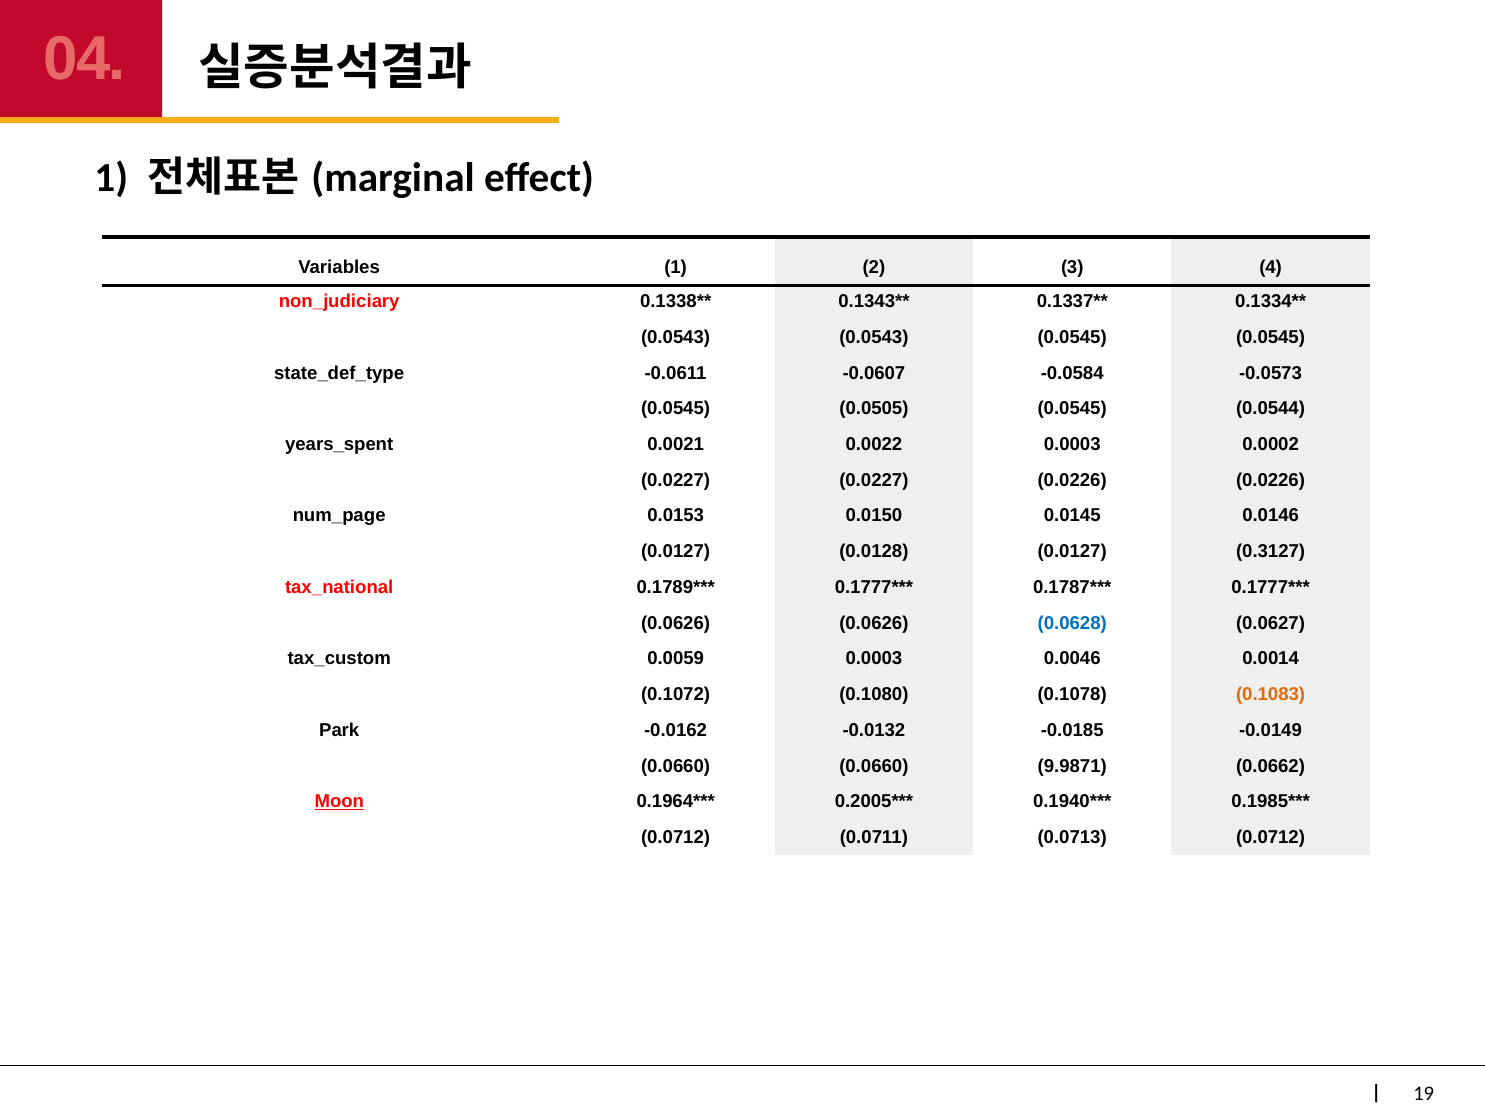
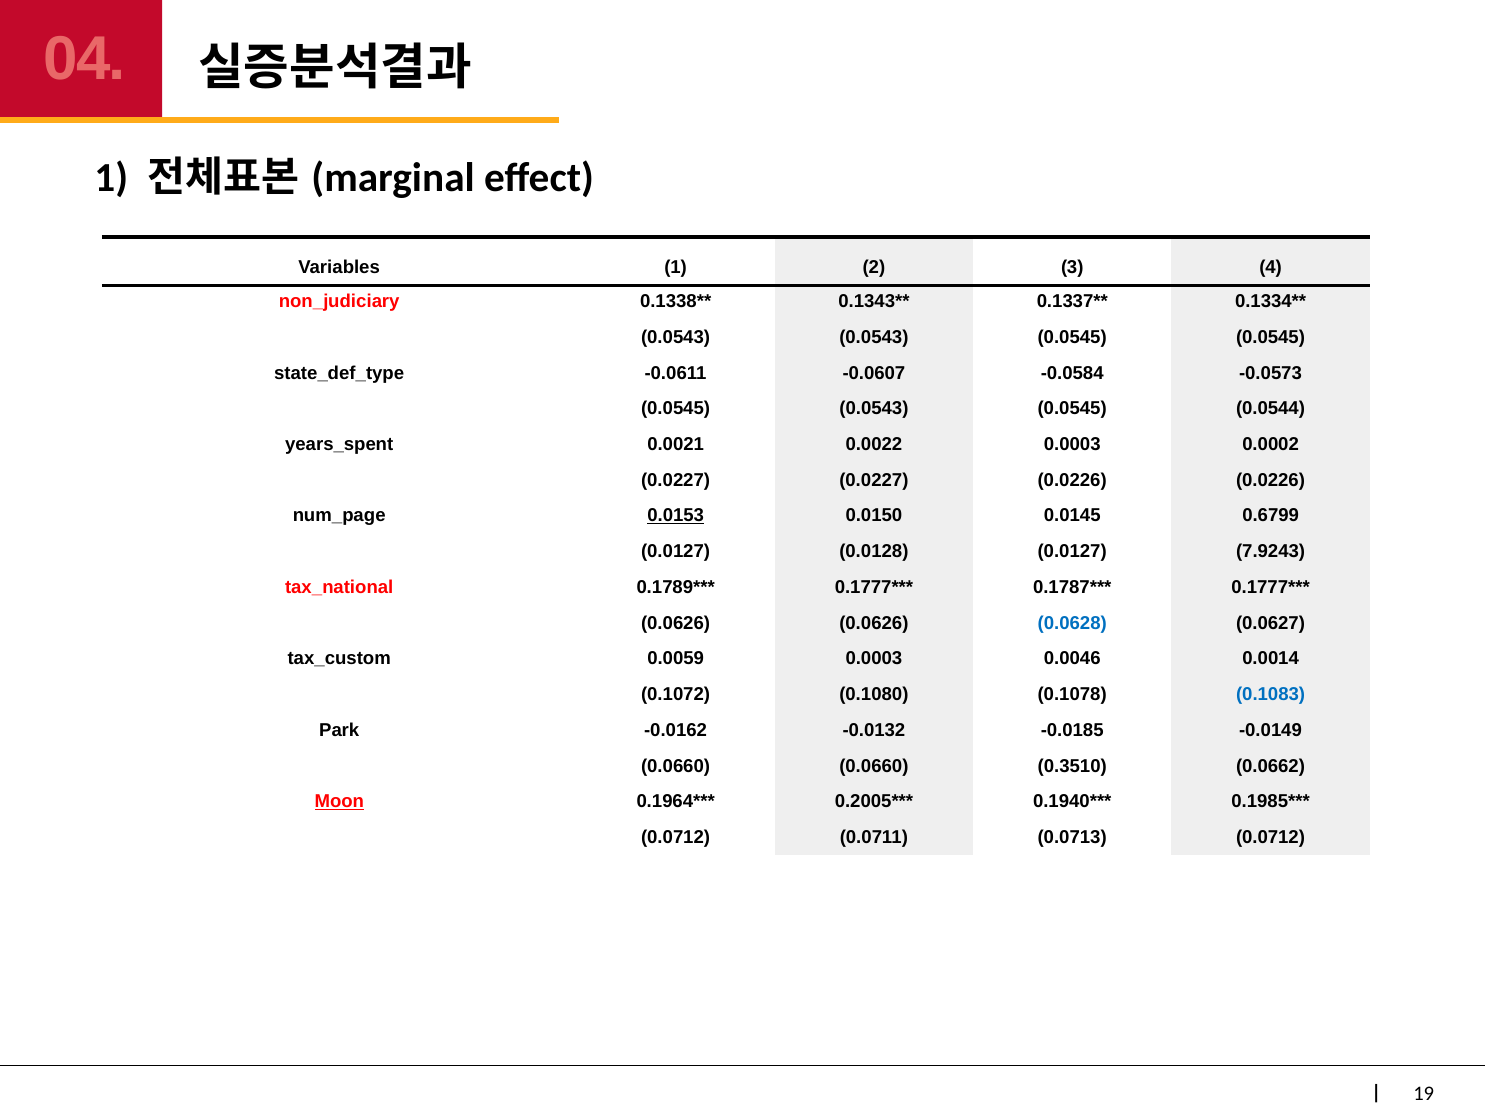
0.0545 0.0505: 0.0505 -> 0.0543 (874, 409)
0.0153 underline: none -> present (676, 516)
0.0146: 0.0146 -> 0.6799 (1271, 516)
0.3127: 0.3127 -> 7.9243 (1271, 551)
0.1083 colour: orange -> blue (1271, 694)
9.9871: 9.9871 -> 0.3510 (1072, 766)
